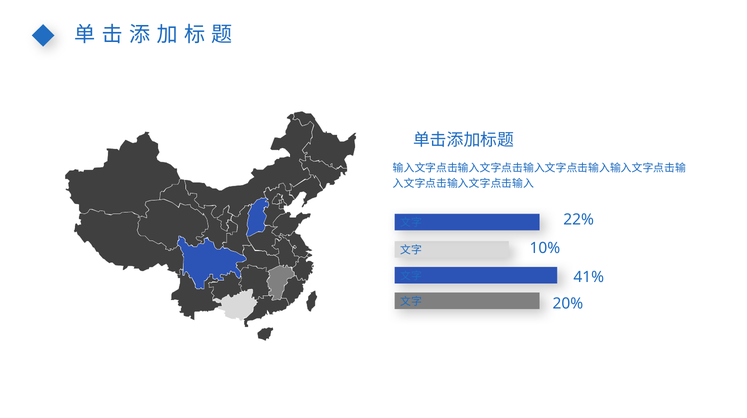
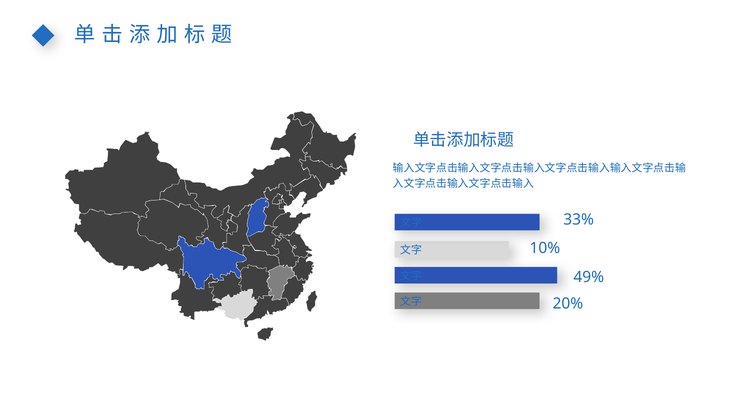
22%: 22% -> 33% (579, 220)
41%: 41% -> 49% (589, 277)
